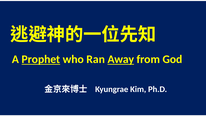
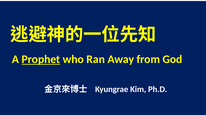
Away underline: present -> none (121, 59)
